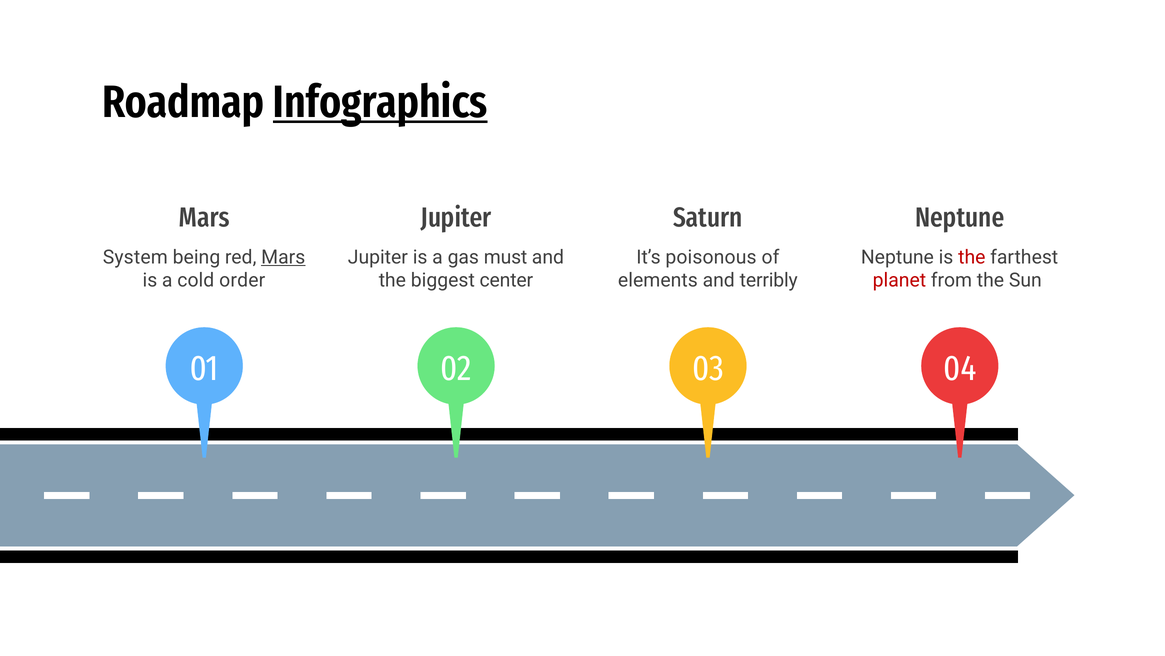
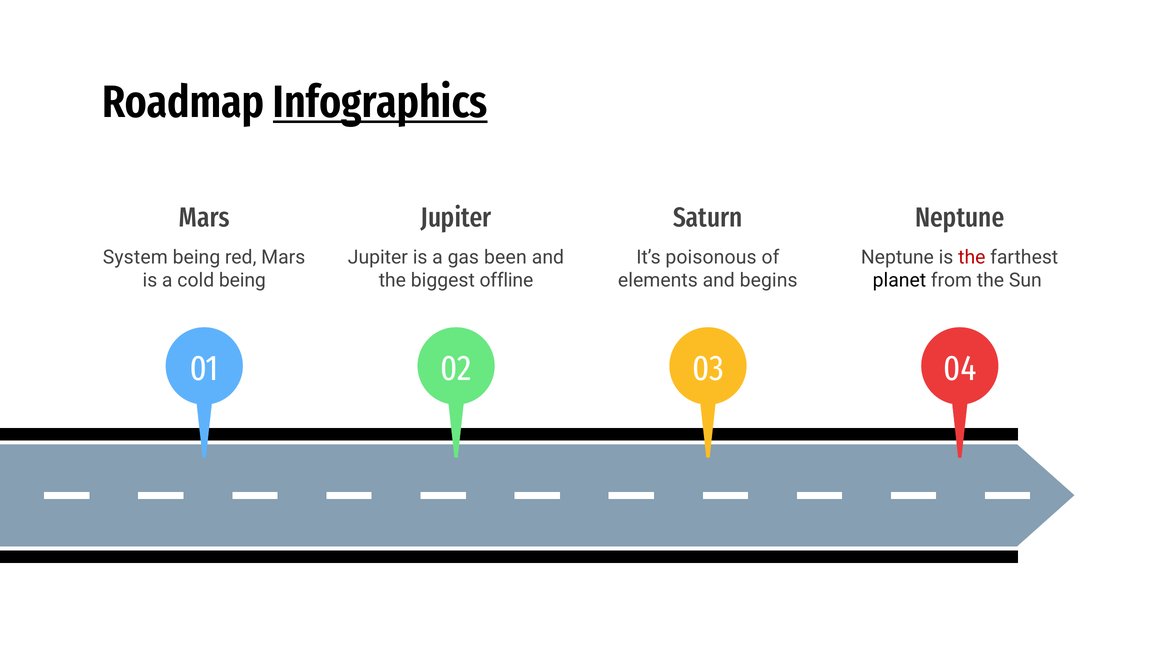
Mars underline: present -> none (283, 257)
must: must -> been (505, 257)
cold order: order -> being (242, 280)
center: center -> offline (506, 280)
terribly: terribly -> begins (769, 280)
planet colour: red -> black (899, 280)
